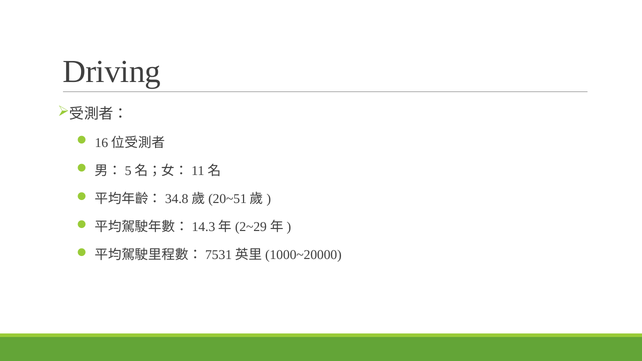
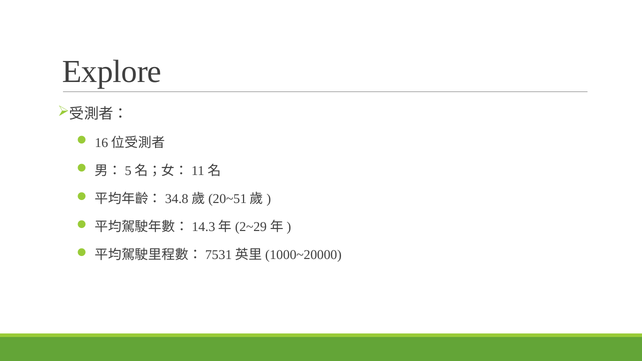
Driving: Driving -> Explore (112, 72)
